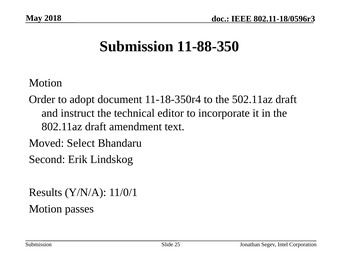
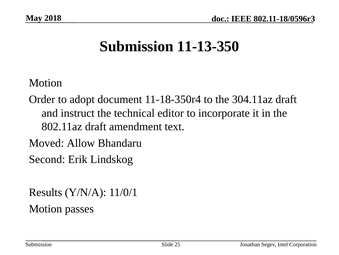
11-88-350: 11-88-350 -> 11-13-350 (208, 46)
502.11az: 502.11az -> 304.11az (252, 99)
Select: Select -> Allow (81, 143)
